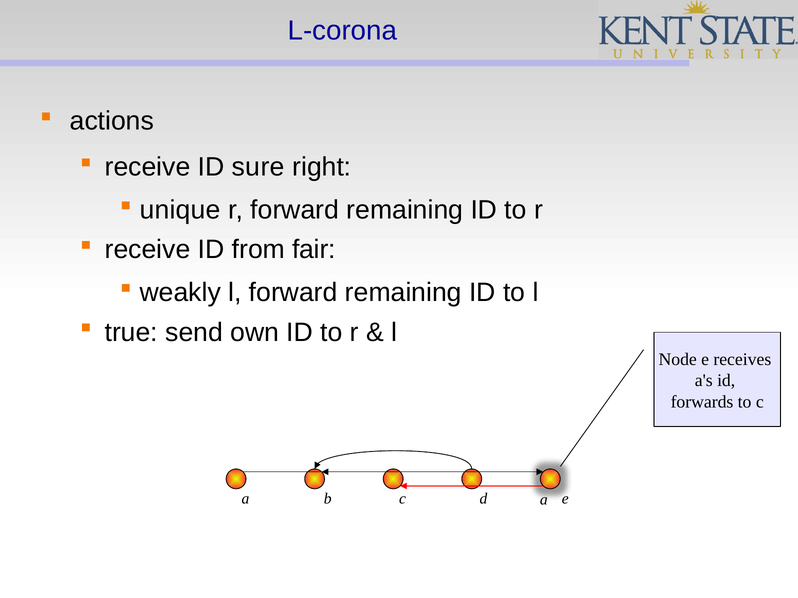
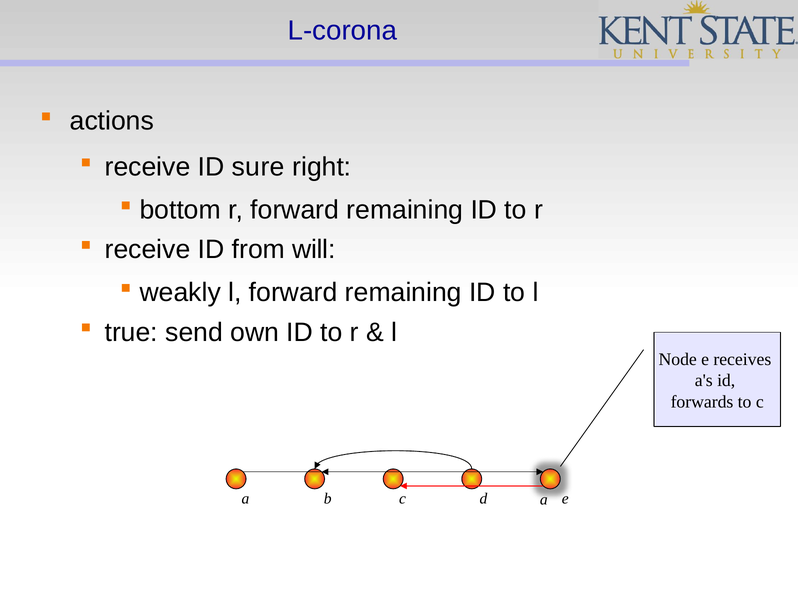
unique: unique -> bottom (180, 210)
fair: fair -> will (314, 250)
